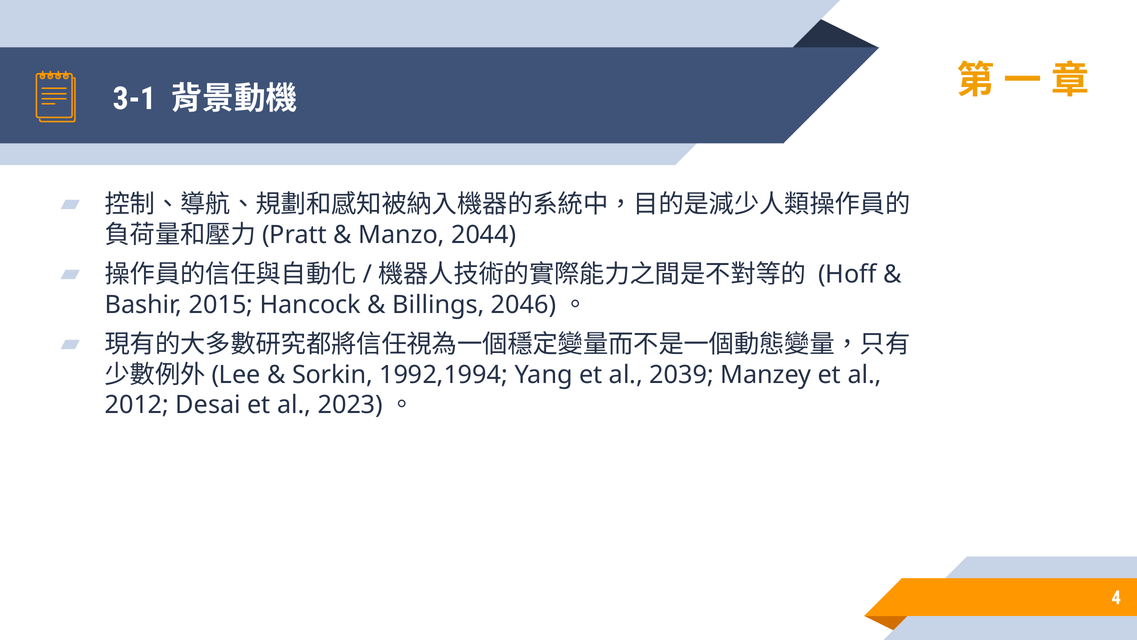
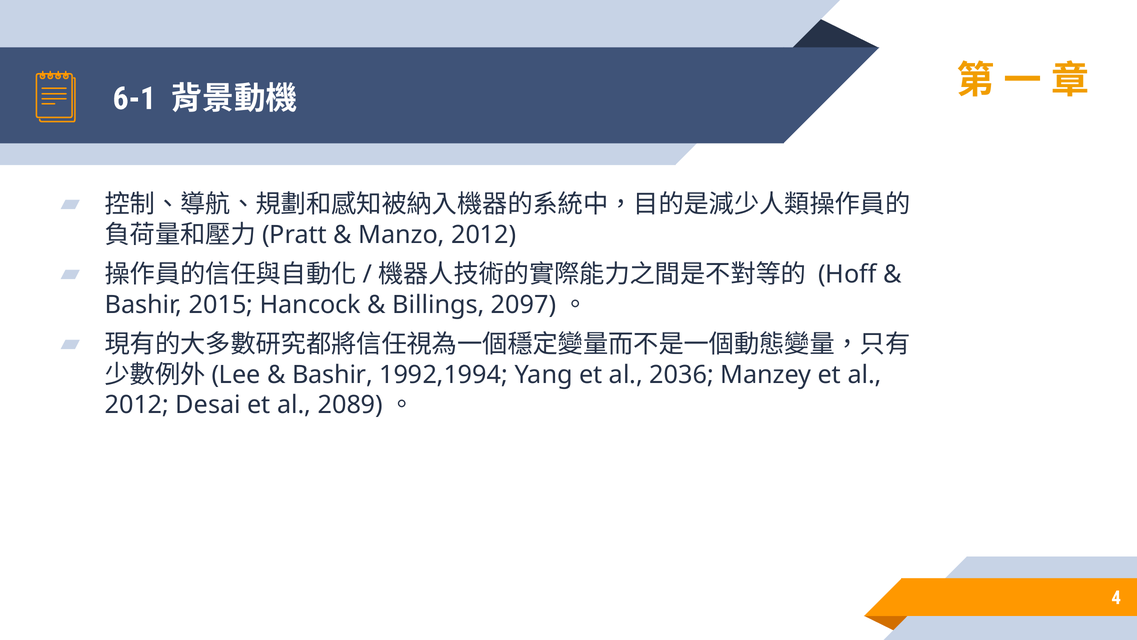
3-1: 3-1 -> 6-1 (134, 99)
Manzo 2044: 2044 -> 2012 (484, 235)
2046: 2046 -> 2097 (524, 305)
Sorkin: Sorkin -> Bashir (333, 375)
2039: 2039 -> 2036 (682, 375)
2023: 2023 -> 2089 (350, 405)
